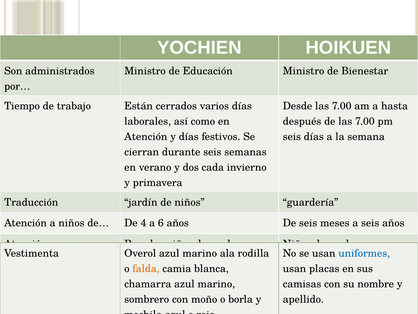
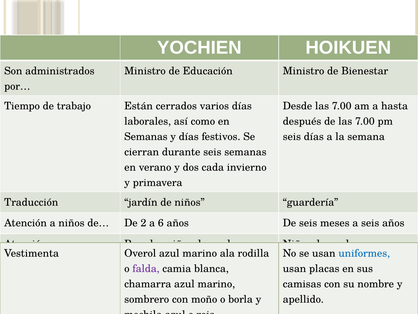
Atención: Atención -> Semanas (146, 136)
4: 4 -> 2 (143, 223)
falda colour: orange -> purple (146, 268)
